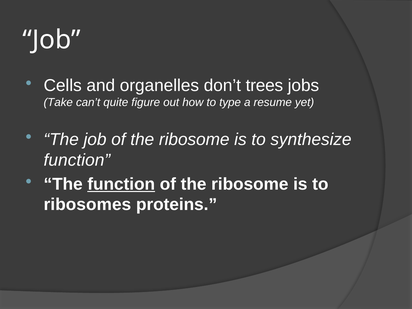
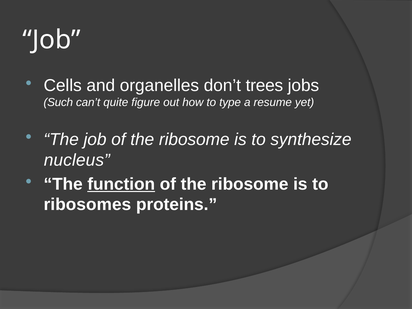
Take: Take -> Such (58, 102)
function: function -> nucleus (77, 160)
